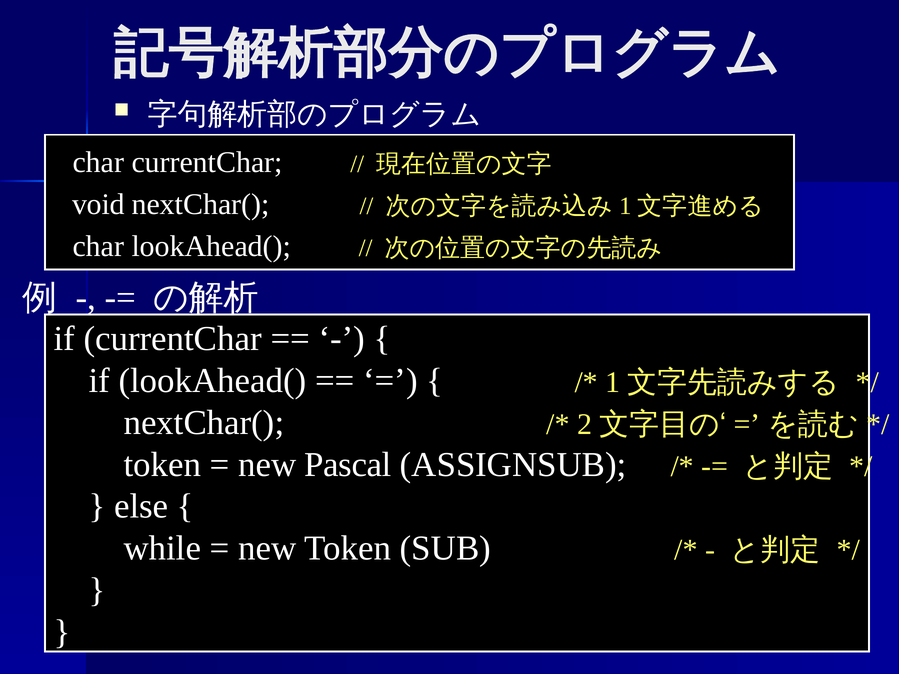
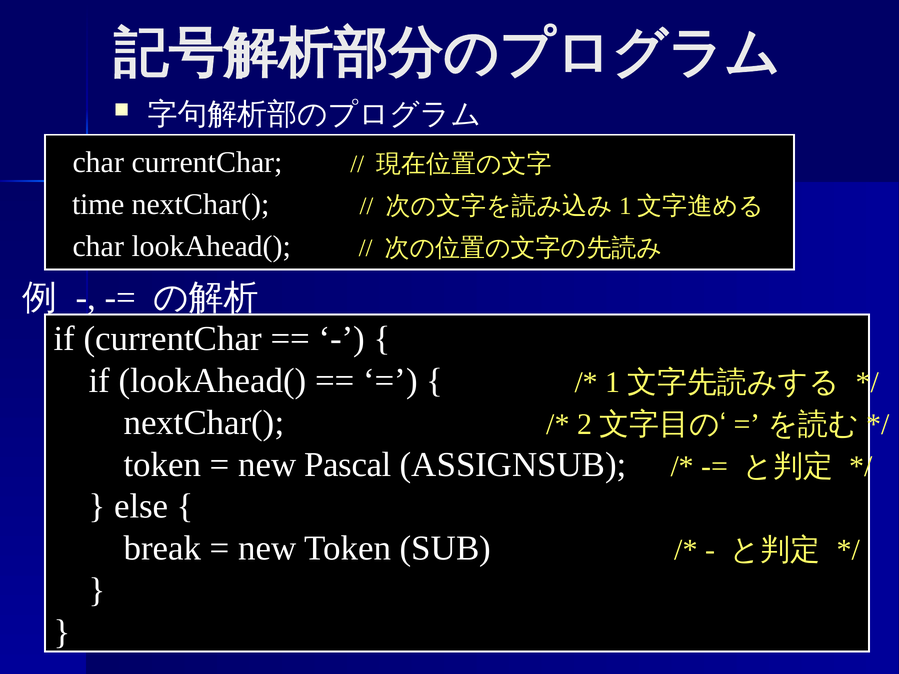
void: void -> time (98, 204)
while: while -> break (162, 549)
